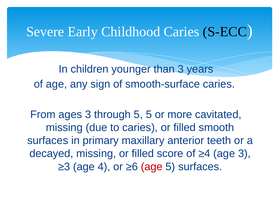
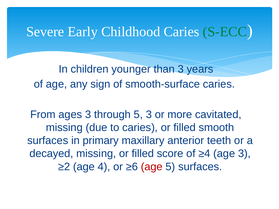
S-ECC colour: black -> green (225, 32)
5 5: 5 -> 3 (149, 115)
≥3: ≥3 -> ≥2 (64, 167)
